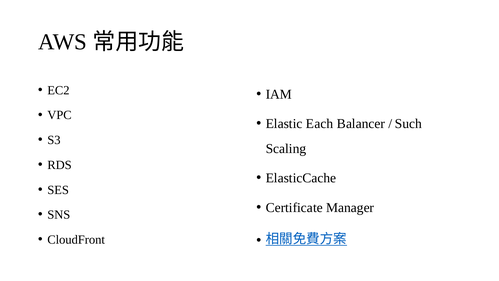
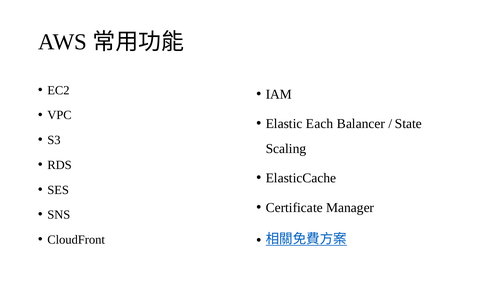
Such: Such -> State (408, 124)
